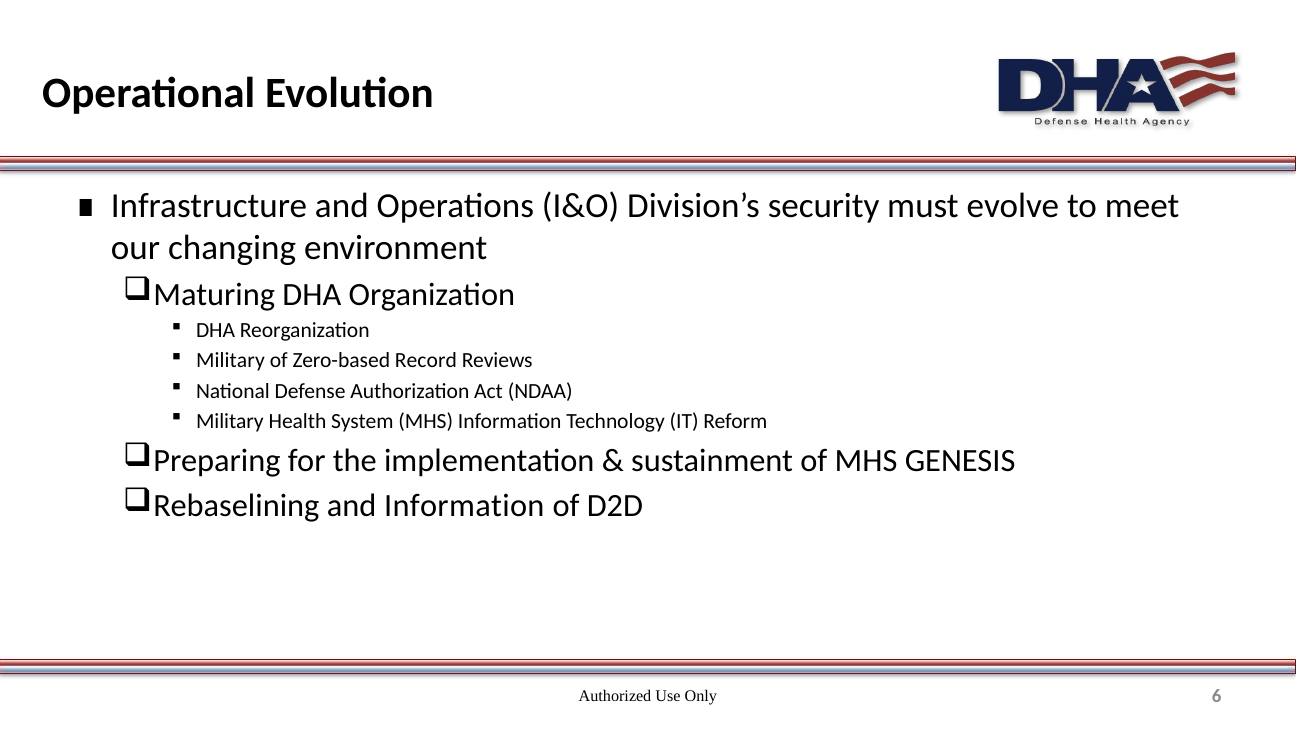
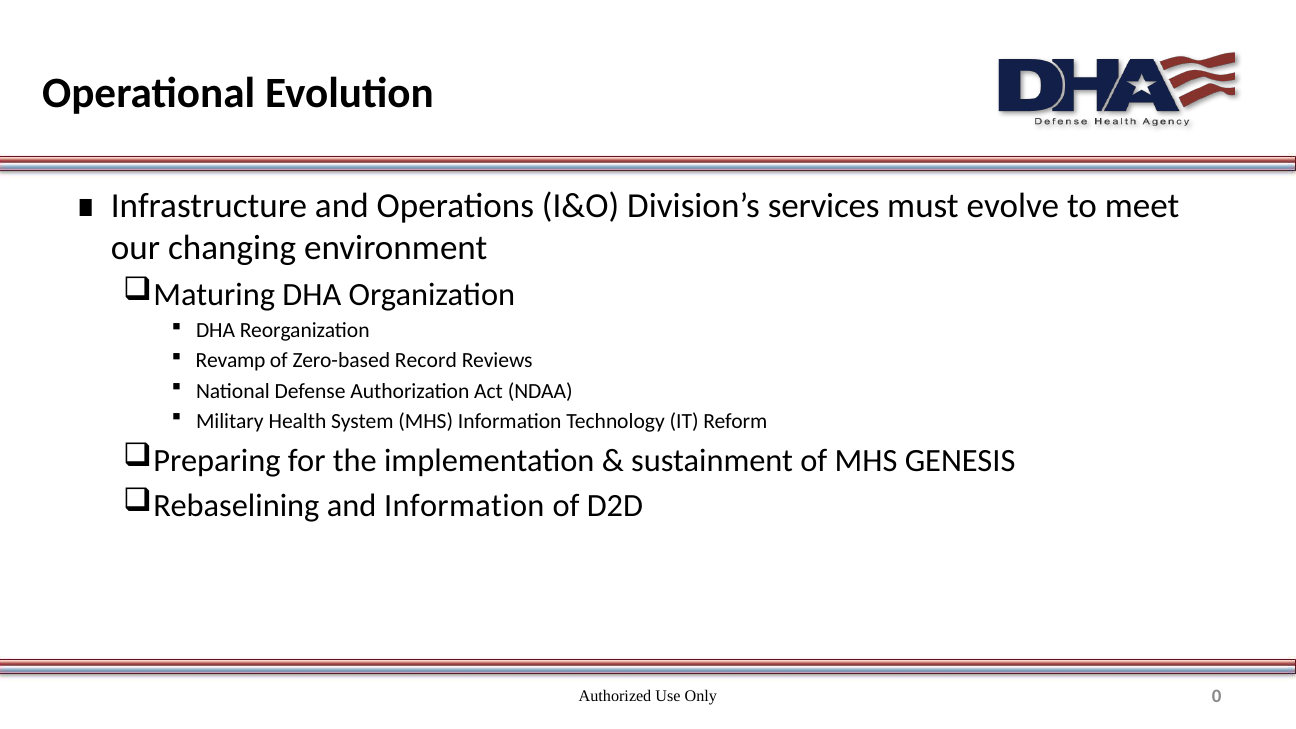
security: security -> services (824, 206)
Military: Military -> Revamp (231, 361)
6: 6 -> 0 (1217, 696)
